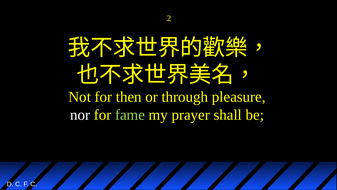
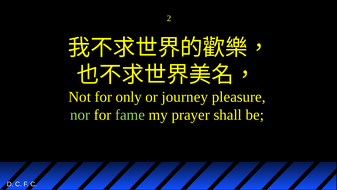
then: then -> only (129, 97)
through: through -> journey (185, 97)
nor colour: white -> light green (80, 115)
